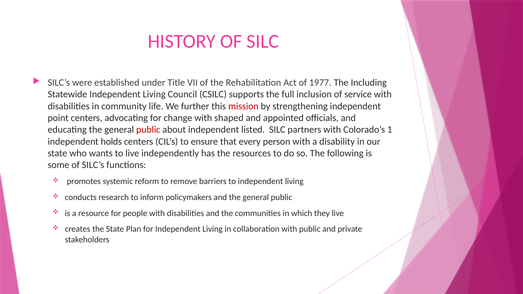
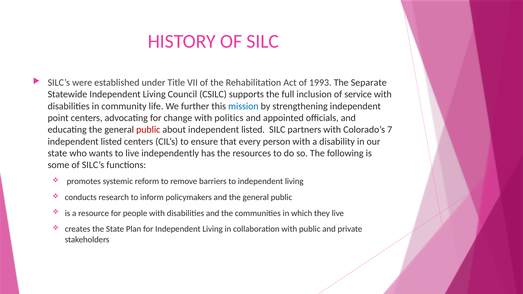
1977: 1977 -> 1993 (320, 83)
Including: Including -> Separate (369, 83)
mission colour: red -> blue (243, 106)
shaped: shaped -> politics (229, 118)
1: 1 -> 7 (390, 130)
holds: holds -> listed (111, 142)
